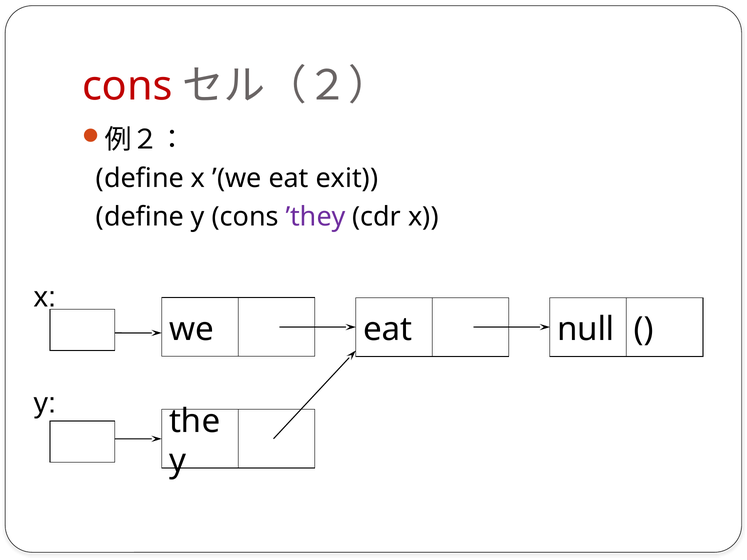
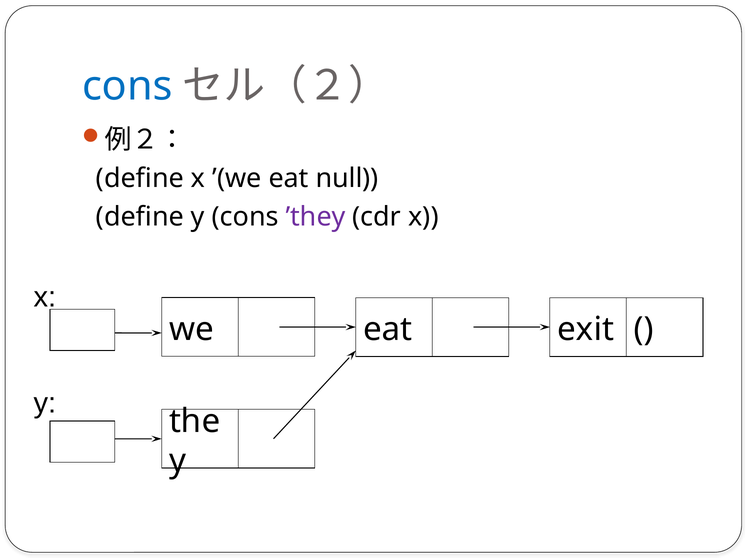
cons colour: red -> blue (127, 86)
exit: exit -> null (347, 178)
null: null -> exit (586, 330)
